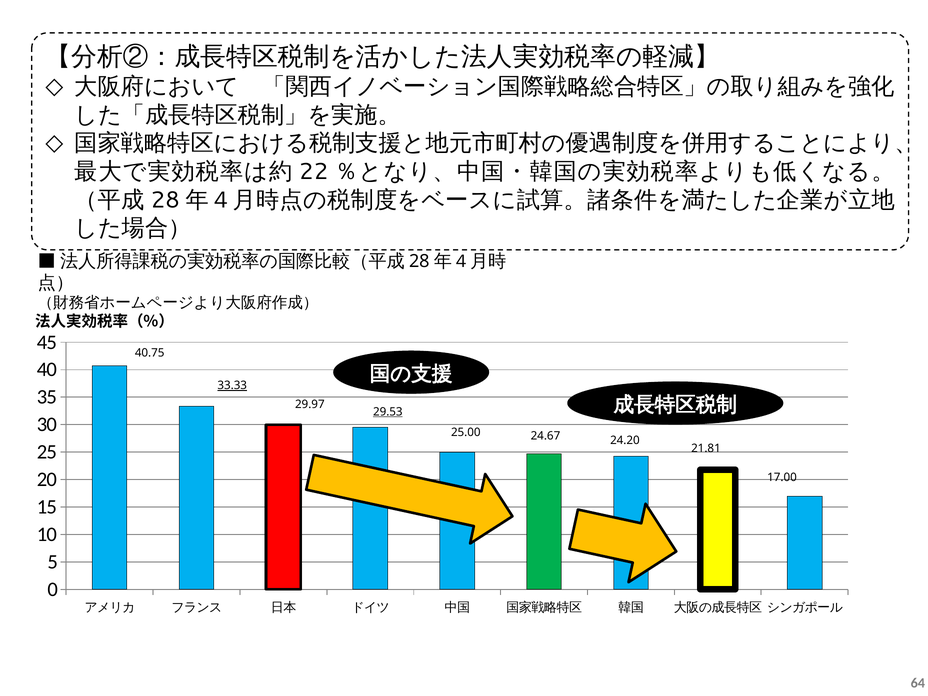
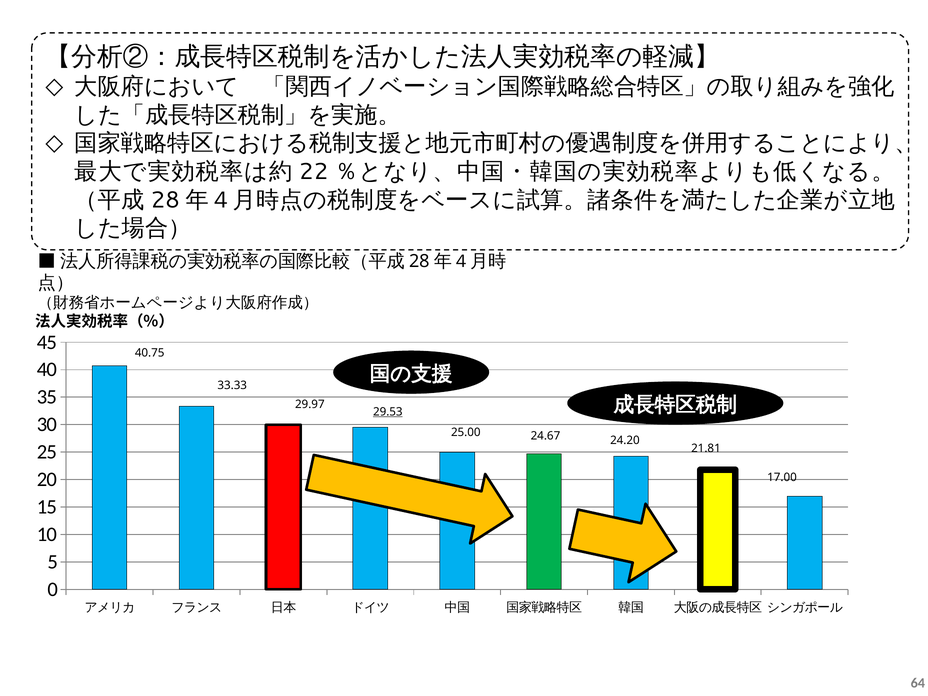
33.33 underline: present -> none (232, 385)
